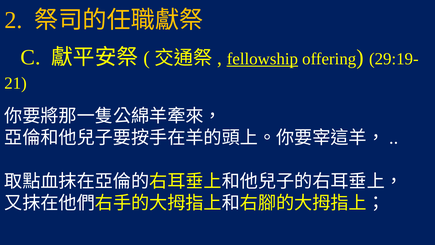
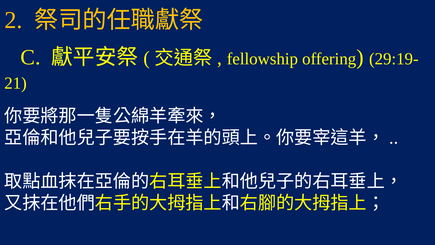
fellowship underline: present -> none (262, 59)
